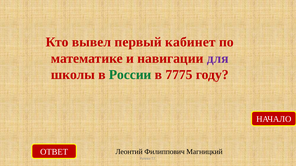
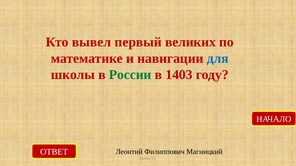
кабинет: кабинет -> великих (190, 42)
для colour: purple -> blue (218, 59)
7775: 7775 -> 1403 (179, 75)
